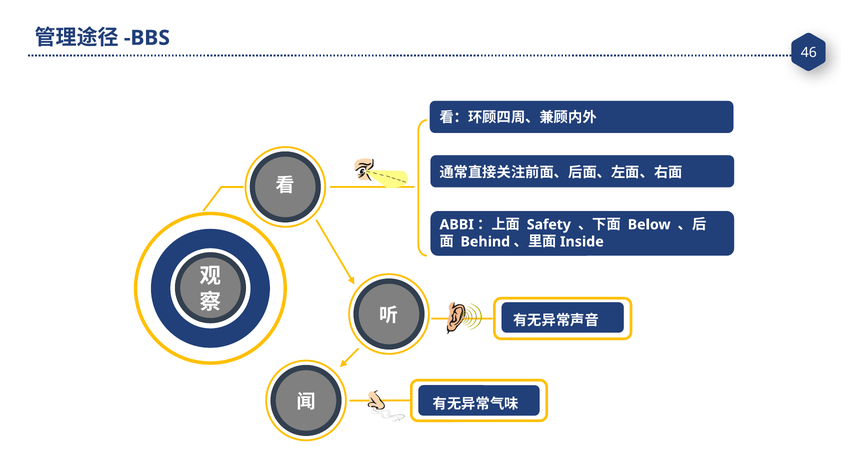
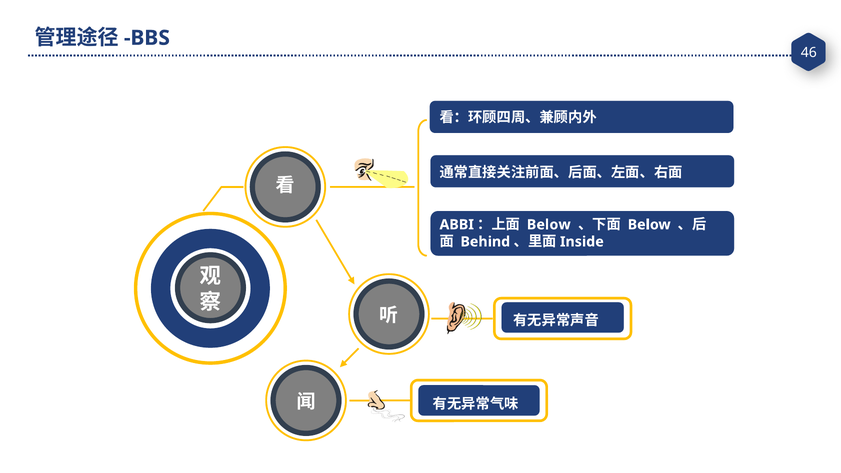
Safety: Safety -> Below (549, 225)
